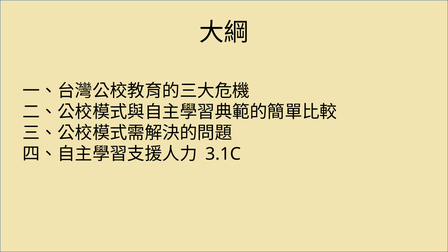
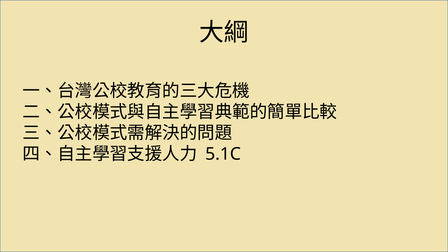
3.1C: 3.1C -> 5.1C (223, 154)
